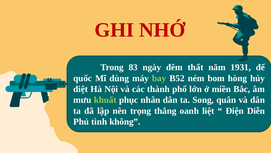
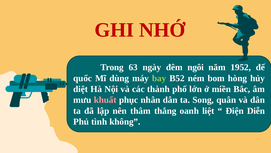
83: 83 -> 63 (133, 67)
thất: thất -> ngôi (196, 67)
1931: 1931 -> 1952 (241, 67)
khuất colour: light green -> pink (105, 100)
trọng: trọng -> thâm (141, 110)
